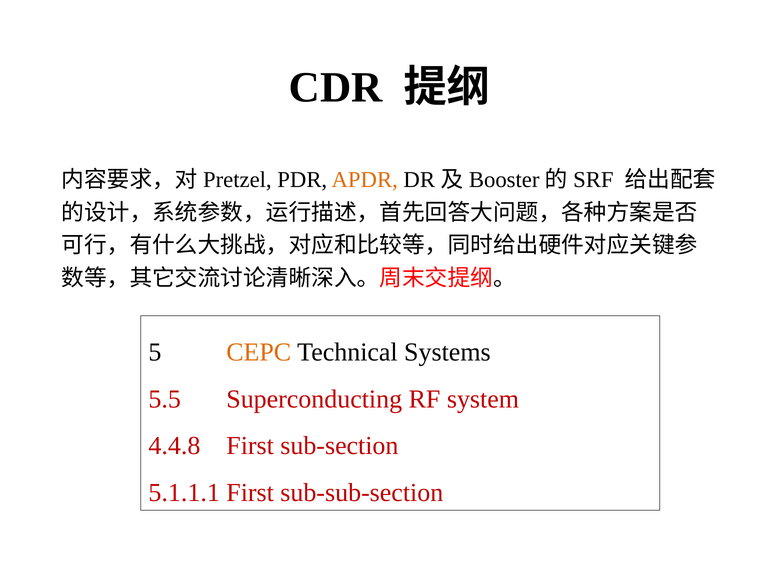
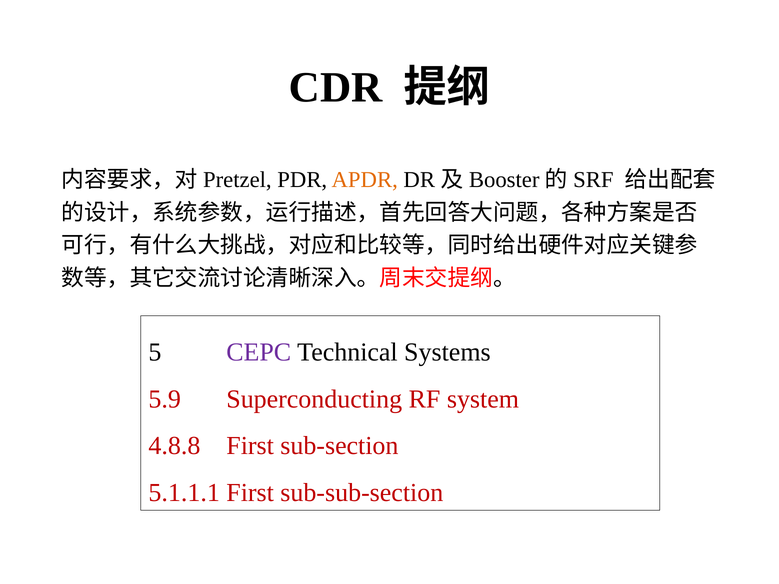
CEPC colour: orange -> purple (259, 353)
5.5: 5.5 -> 5.9 (165, 399)
4.4.8: 4.4.8 -> 4.8.8 (174, 446)
